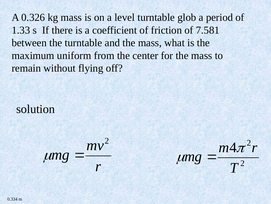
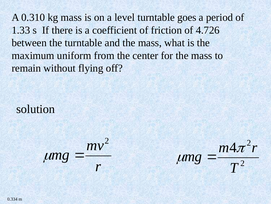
0.326: 0.326 -> 0.310 (33, 17)
glob: glob -> goes (187, 17)
7.581: 7.581 -> 4.726 (208, 30)
